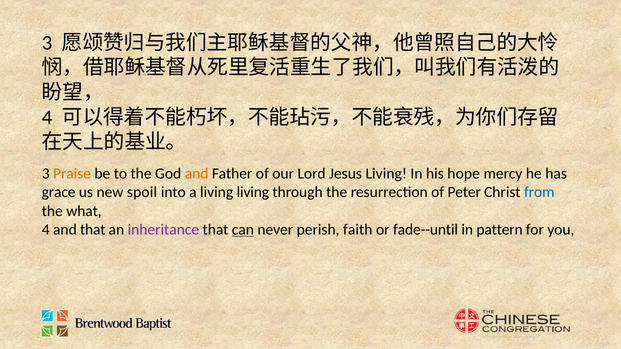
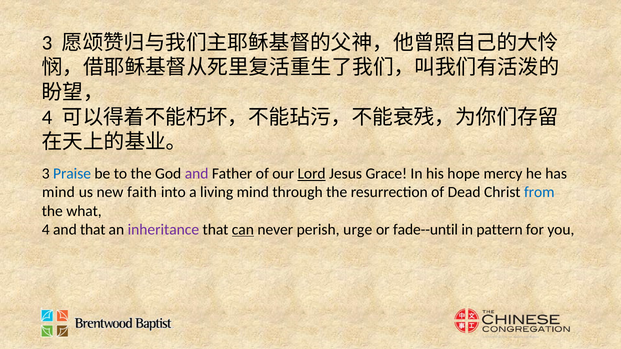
Praise colour: orange -> blue (72, 174)
and colour: orange -> purple (197, 174)
Lord underline: none -> present (312, 174)
Jesus Living: Living -> Grace (386, 174)
grace: grace -> mind (58, 193)
spoil: spoil -> faith (142, 193)
living living: living -> mind (253, 193)
Peter: Peter -> Dead (464, 193)
faith: faith -> urge (358, 230)
